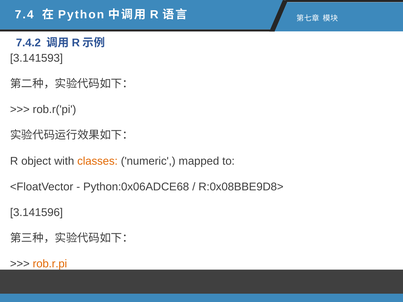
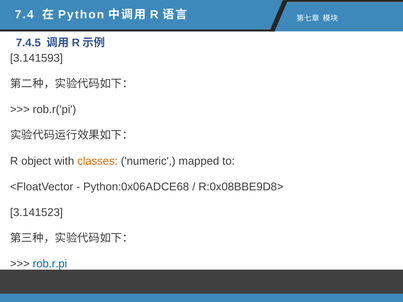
7.4.2: 7.4.2 -> 7.4.5 (28, 43)
3.141596: 3.141596 -> 3.141523 (36, 213)
rob.r.pi colour: orange -> blue (50, 264)
